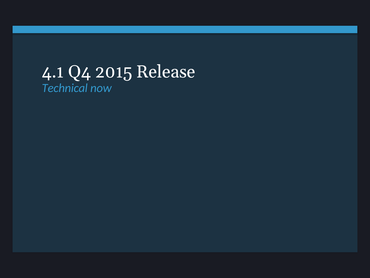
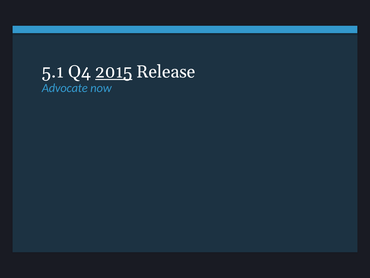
4.1: 4.1 -> 5.1 (53, 72)
2015 underline: none -> present (114, 72)
Technical: Technical -> Advocate (65, 88)
